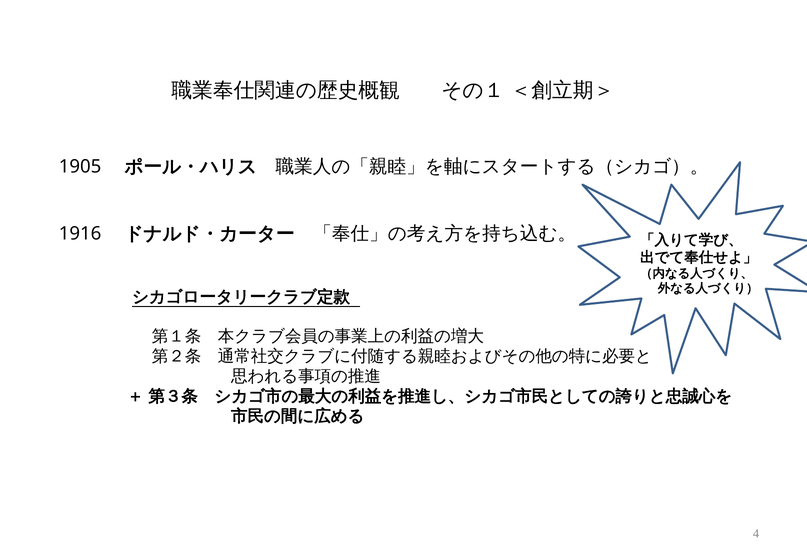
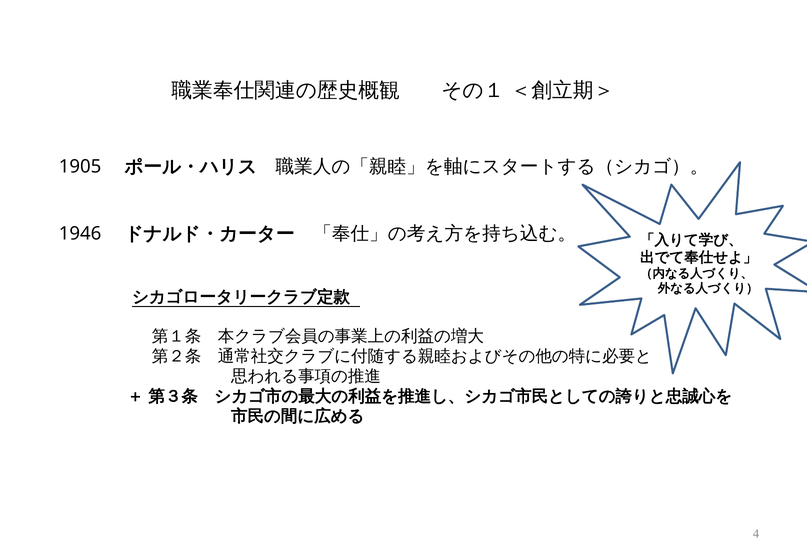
1916: 1916 -> 1946 (80, 233)
